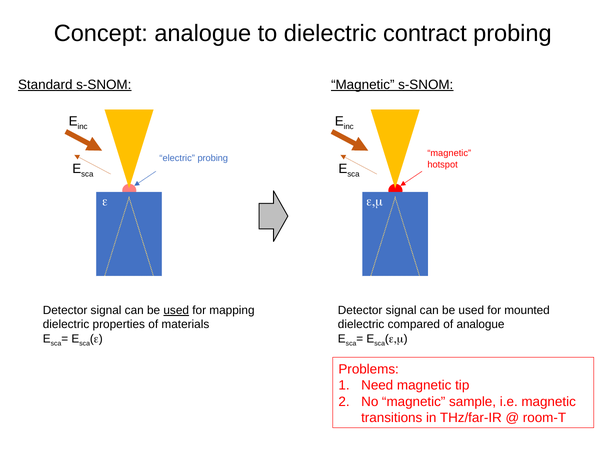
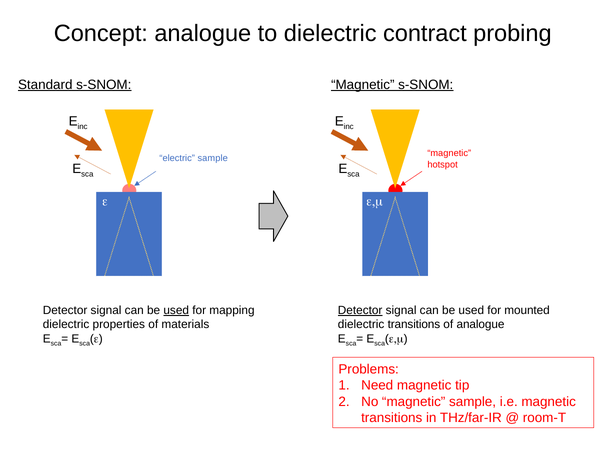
electric probing: probing -> sample (213, 158)
Detector underline: none -> present (360, 310)
dielectric compared: compared -> transitions (414, 324)
